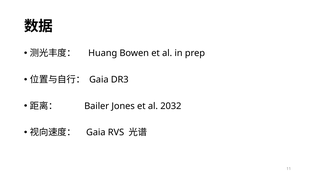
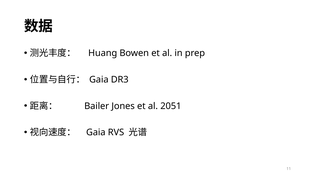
2032: 2032 -> 2051 (171, 106)
